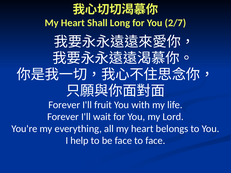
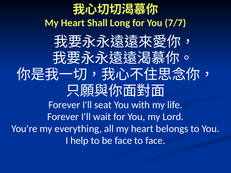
2/7: 2/7 -> 7/7 (175, 23)
fruit: fruit -> seat (103, 105)
